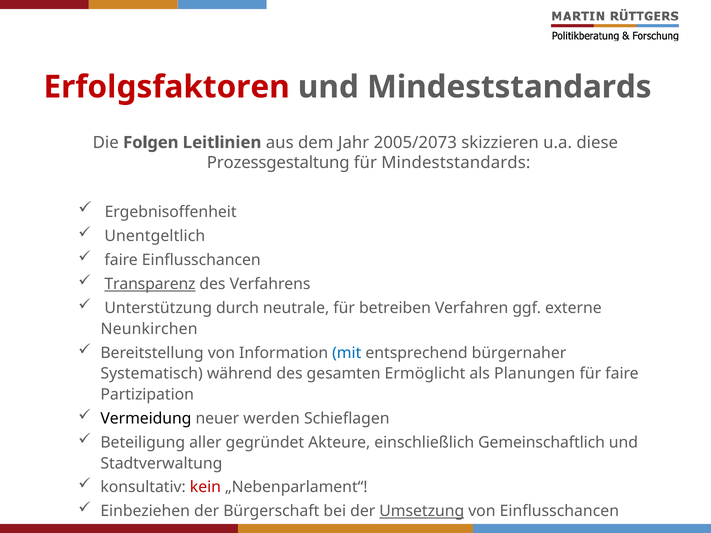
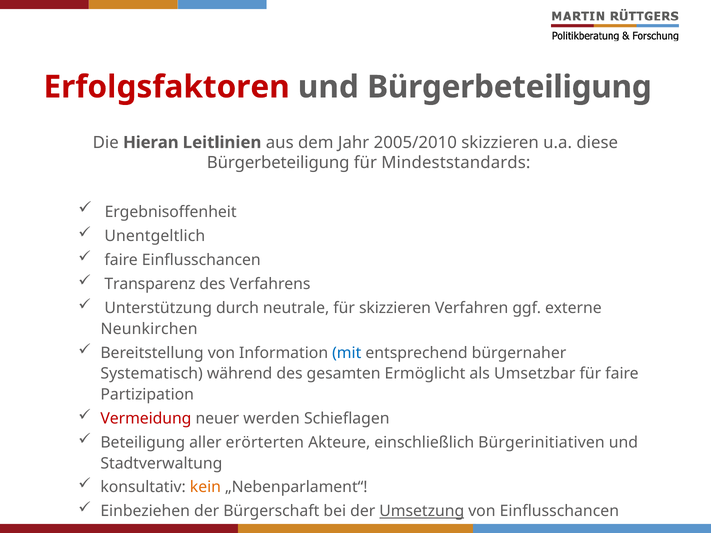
und Mindeststandards: Mindeststandards -> Bürgerbeteiligung (509, 87)
Folgen: Folgen -> Hieran (151, 143)
2005/2073: 2005/2073 -> 2005/2010 (415, 143)
Prozessgestaltung: Prozessgestaltung -> Bürgerbeteiligung (278, 163)
Transparenz underline: present -> none (150, 284)
für betreiben: betreiben -> skizzieren (395, 308)
Planungen: Planungen -> Umsetzbar (535, 374)
Vermeidung colour: black -> red (146, 419)
gegründet: gegründet -> erörterten (265, 443)
Gemeinschaftlich: Gemeinschaftlich -> Bürgerinitiativen (541, 443)
kein colour: red -> orange (205, 488)
